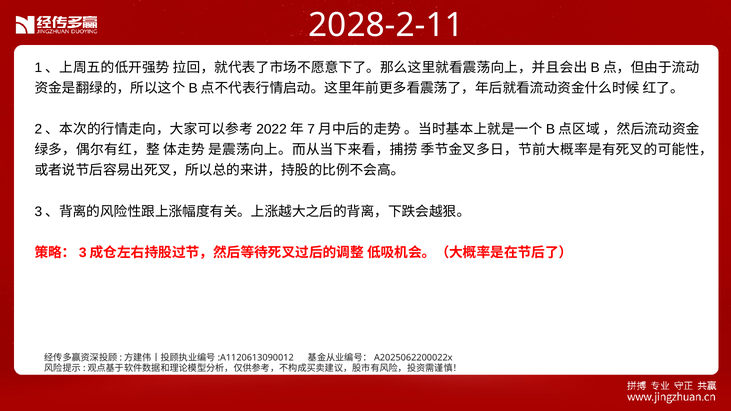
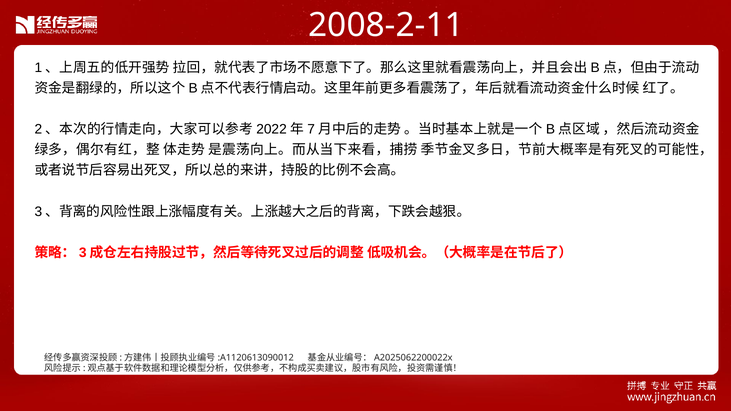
2028-2-11: 2028-2-11 -> 2008-2-11 (386, 25)
